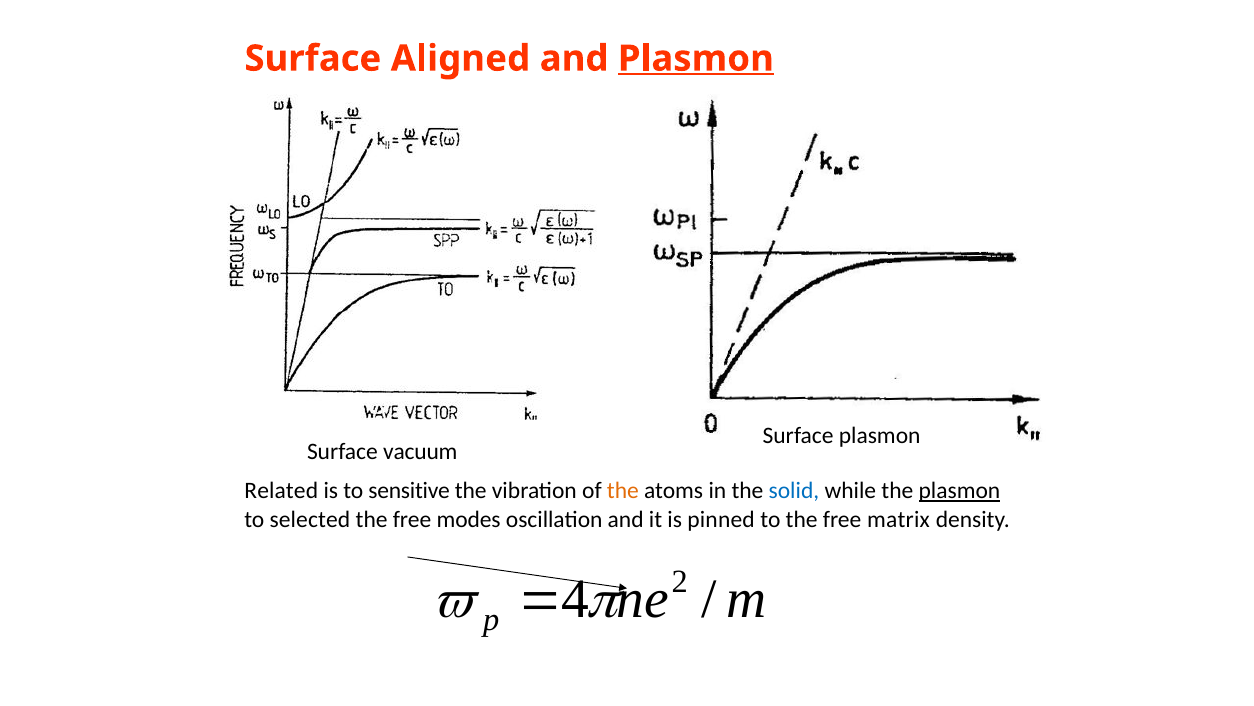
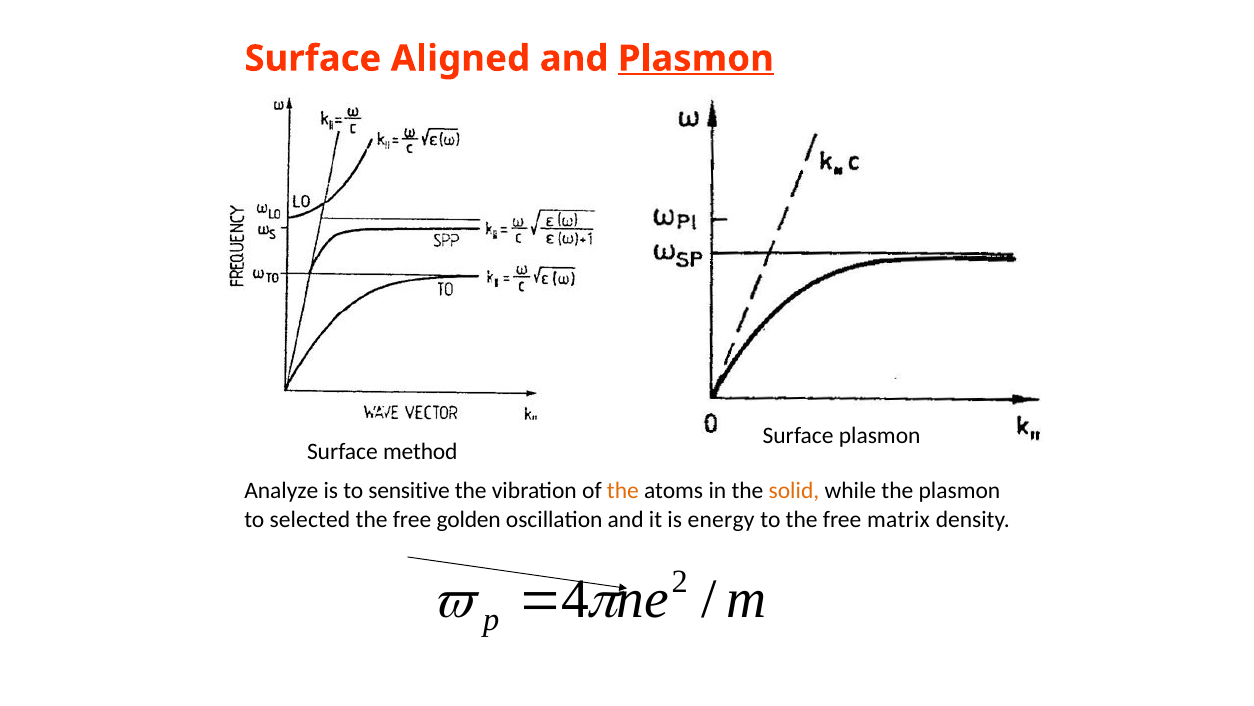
vacuum: vacuum -> method (420, 451)
Related: Related -> Analyze (281, 491)
solid colour: blue -> orange (794, 491)
plasmon underline: present -> none (959, 491)
modes: modes -> golden (469, 519)
pinned: pinned -> energy (721, 519)
